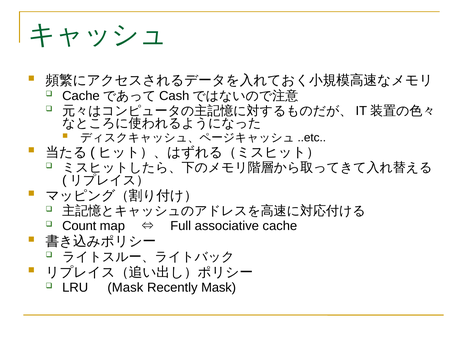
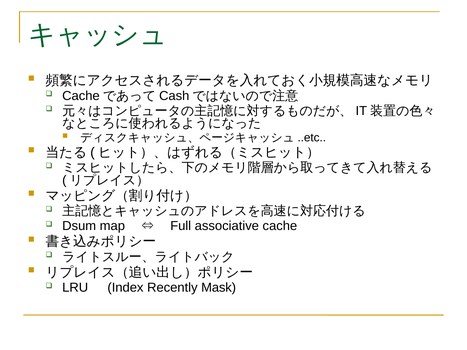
Count: Count -> Dsum (79, 226)
LRU Mask: Mask -> Index (125, 288)
